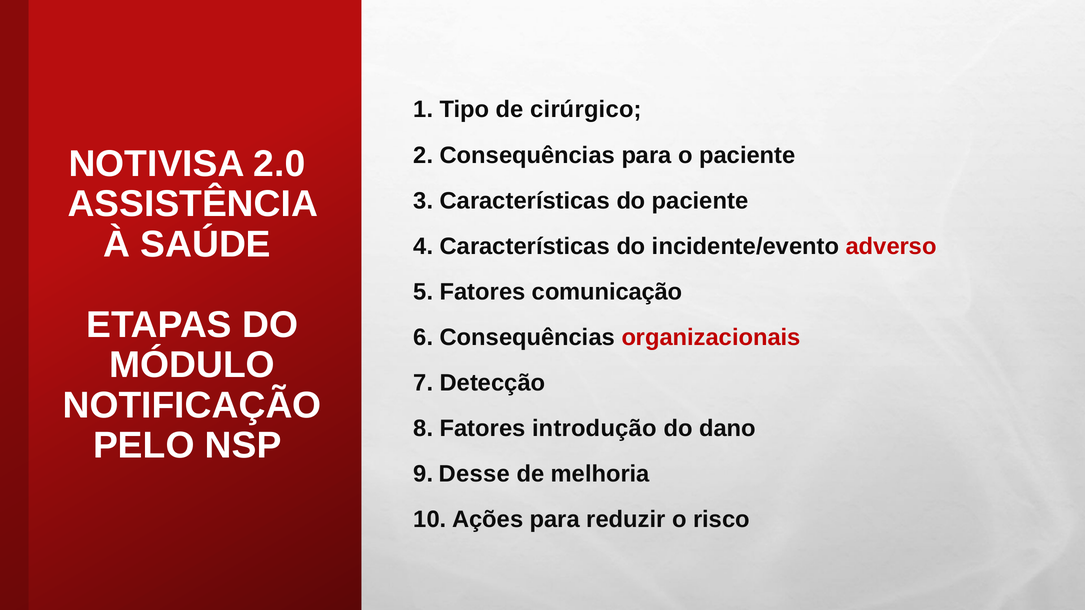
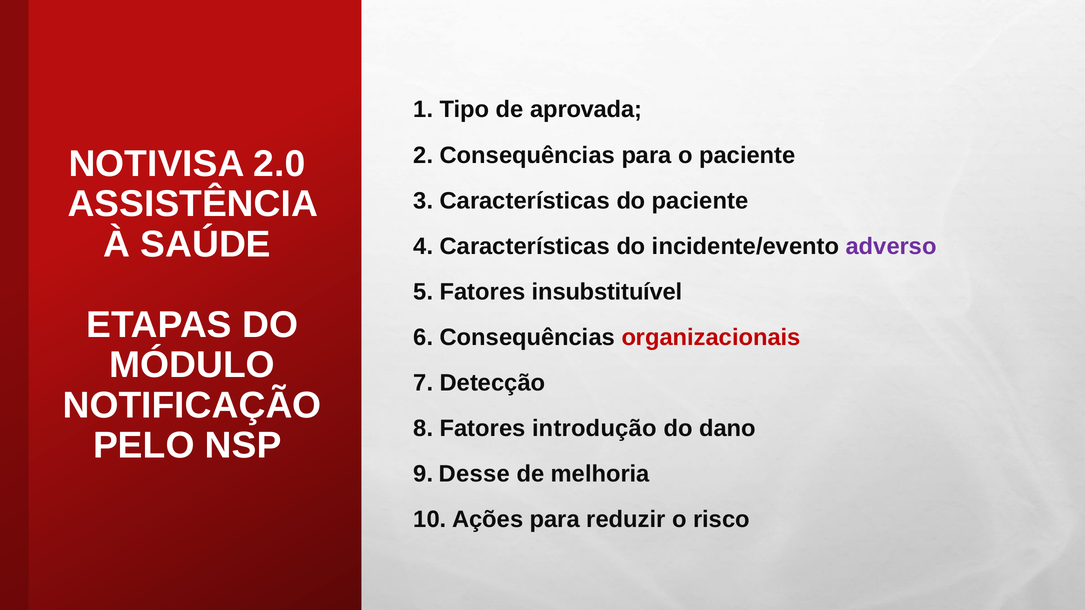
cirúrgico: cirúrgico -> aprovada (586, 110)
adverso colour: red -> purple (891, 246)
comunicação: comunicação -> insubstituível (607, 292)
